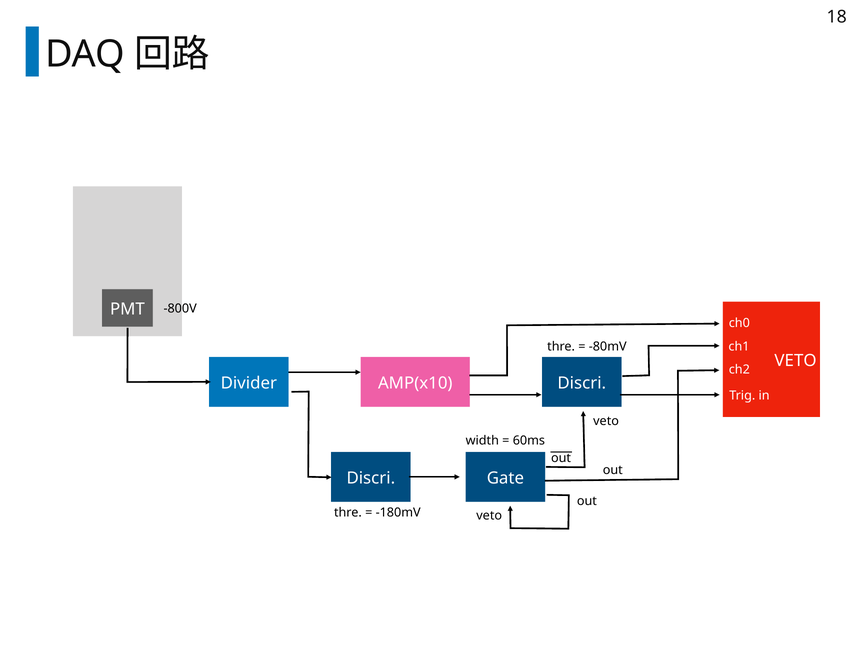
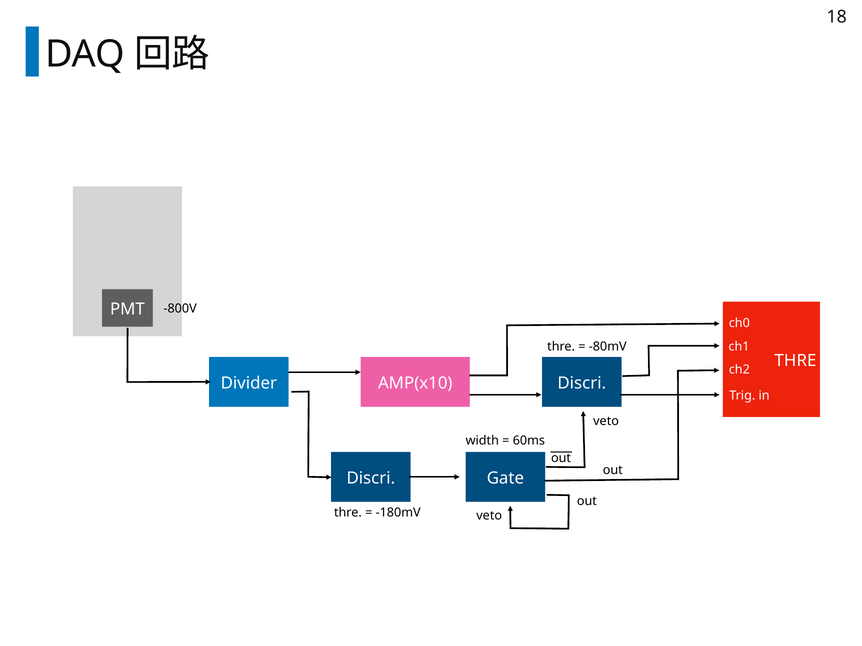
VETO: VETO -> THRE (795, 361)
